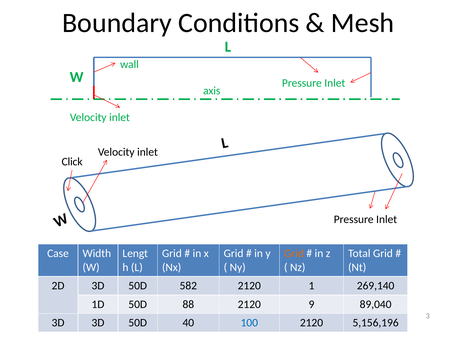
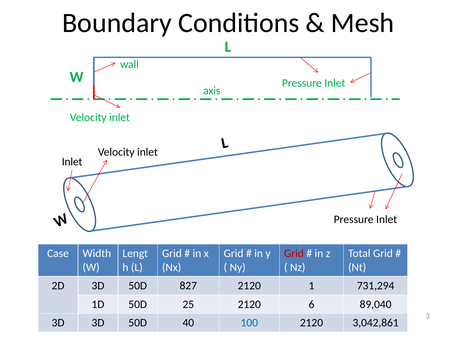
Click: Click -> Inlet (72, 161)
Grid colour: orange -> red (294, 253)
582: 582 -> 827 (188, 286)
269,140: 269,140 -> 731,294 (376, 286)
88: 88 -> 25 (188, 304)
9: 9 -> 6 (312, 304)
5,156,196: 5,156,196 -> 3,042,861 (376, 323)
